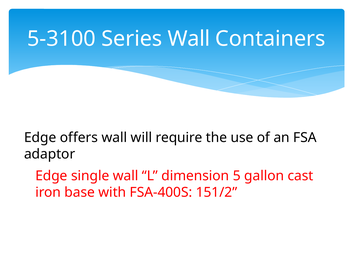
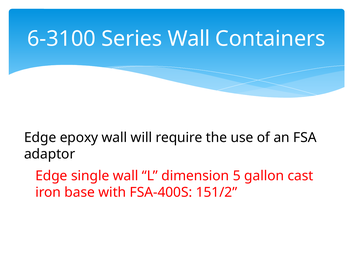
5-3100: 5-3100 -> 6-3100 (61, 39)
offers: offers -> epoxy (79, 137)
